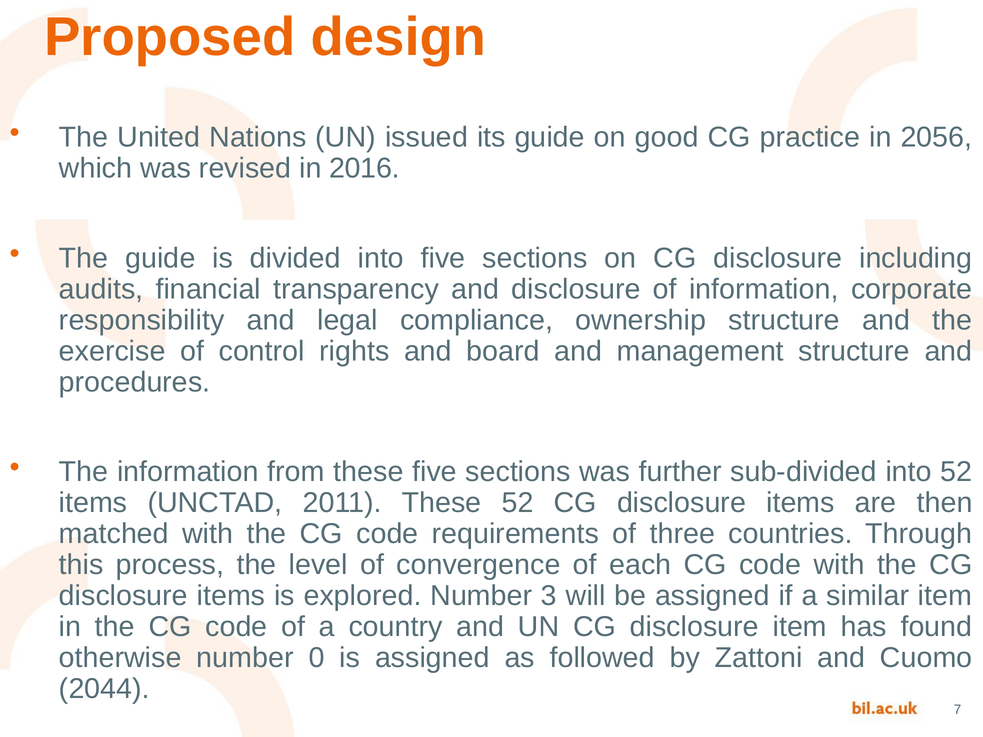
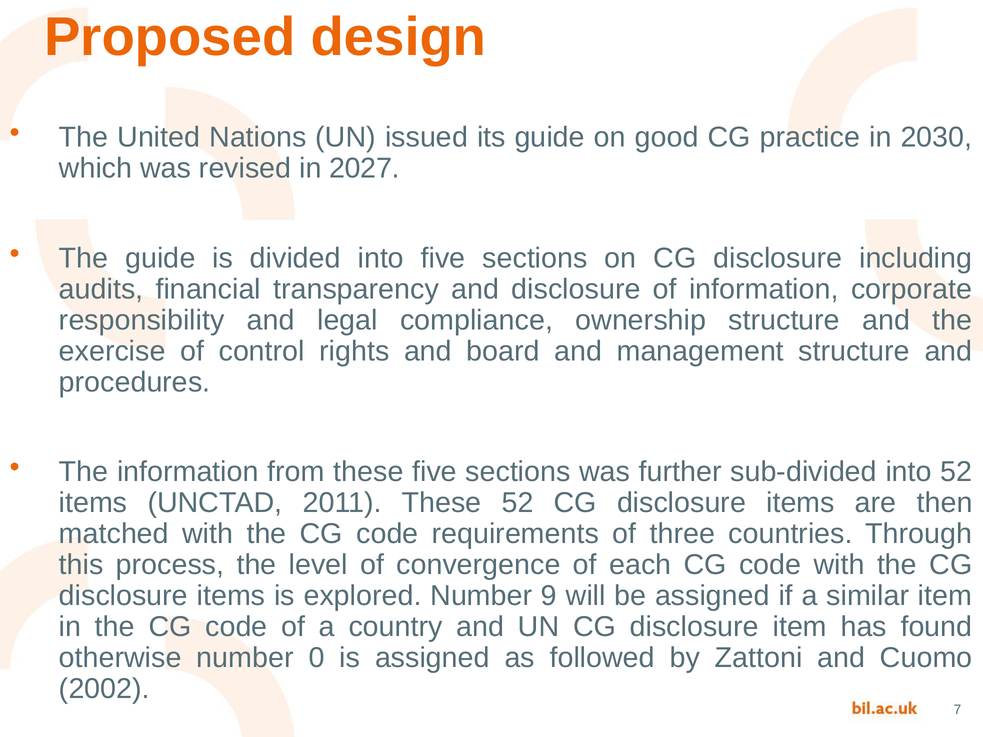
2056: 2056 -> 2030 (936, 138)
2016: 2016 -> 2027 (364, 168)
3: 3 -> 9 (549, 596)
2044: 2044 -> 2002 (104, 689)
